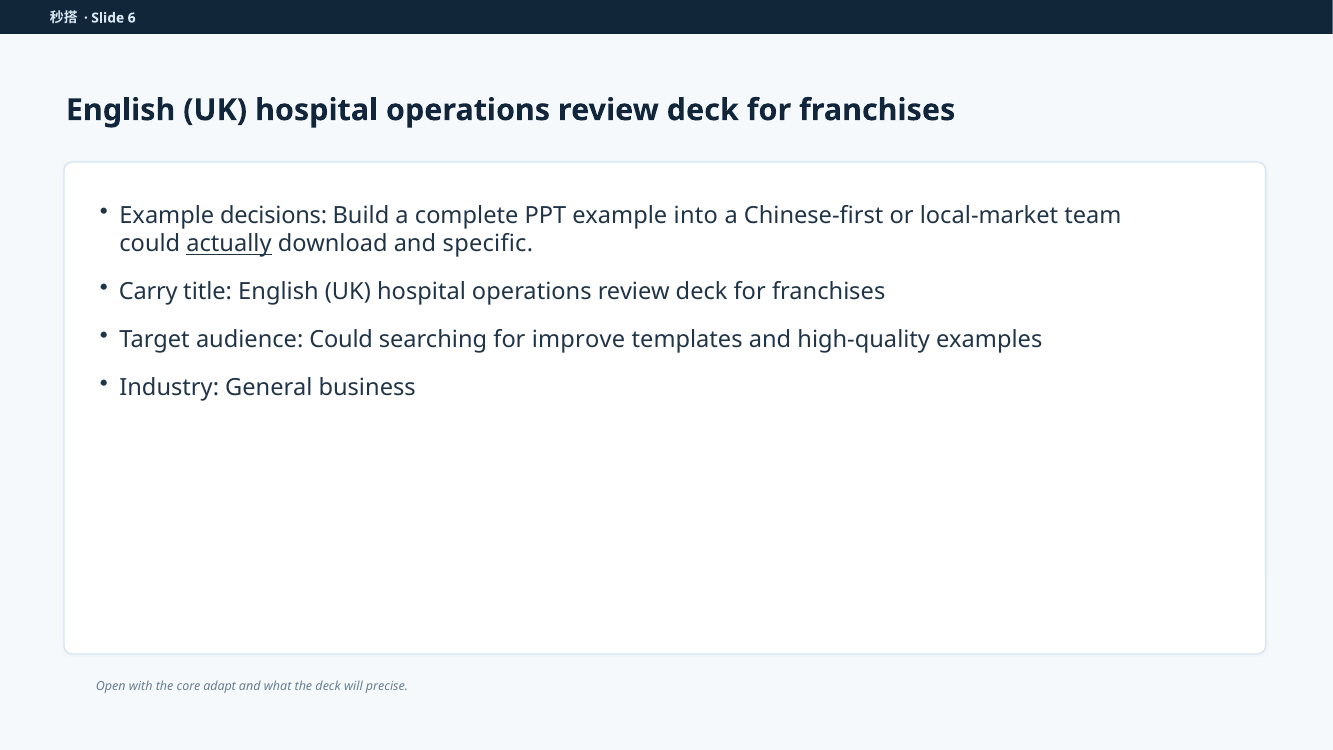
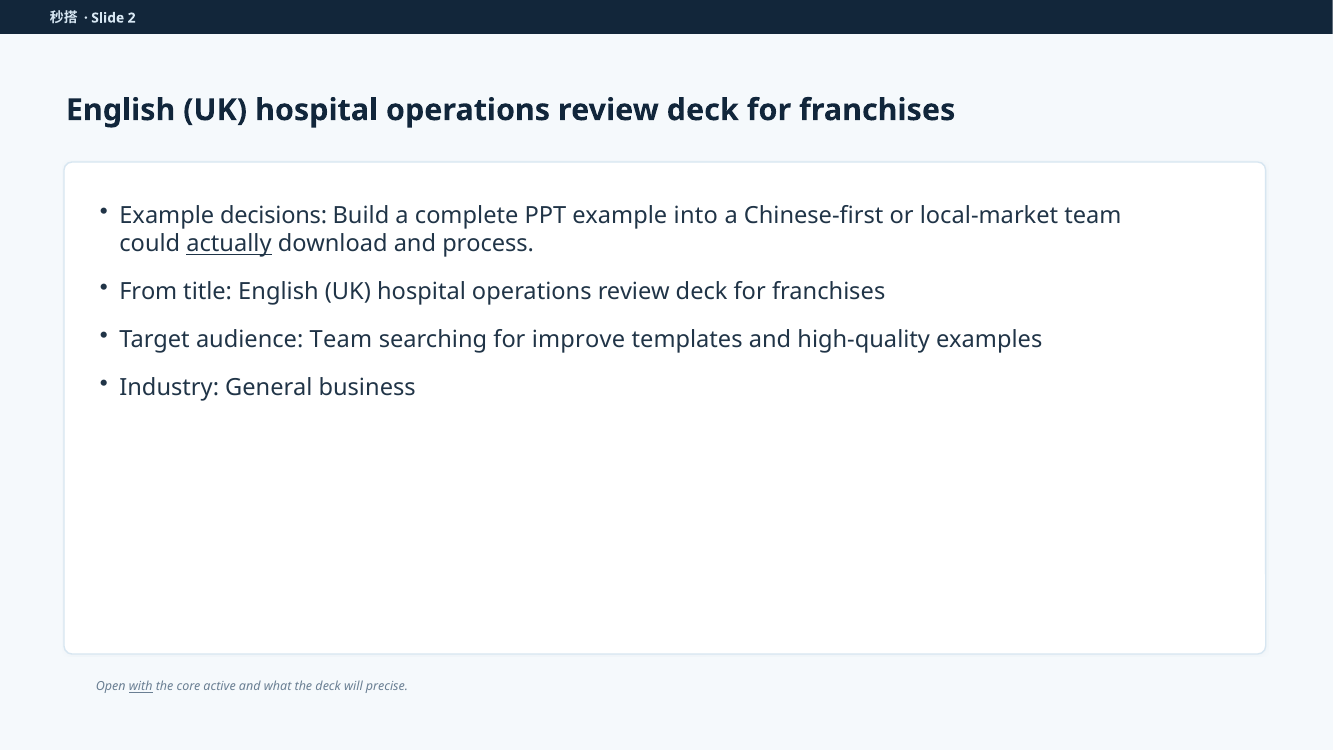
6: 6 -> 2 (132, 18)
specific: specific -> process (488, 244)
Carry: Carry -> From (148, 292)
audience Could: Could -> Team (341, 340)
with underline: none -> present (141, 687)
adapt: adapt -> active (220, 687)
